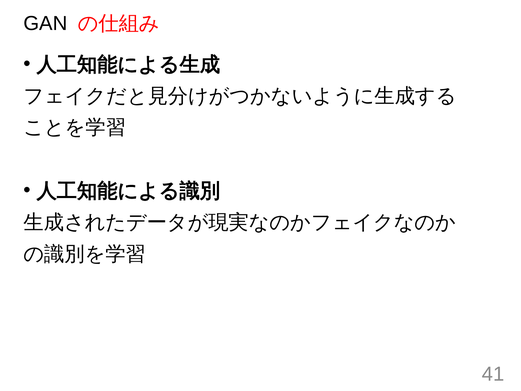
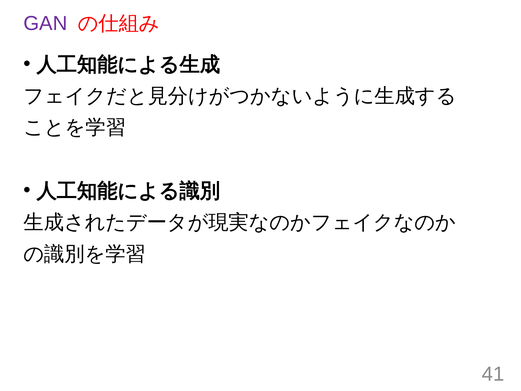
GAN colour: black -> purple (45, 23)
